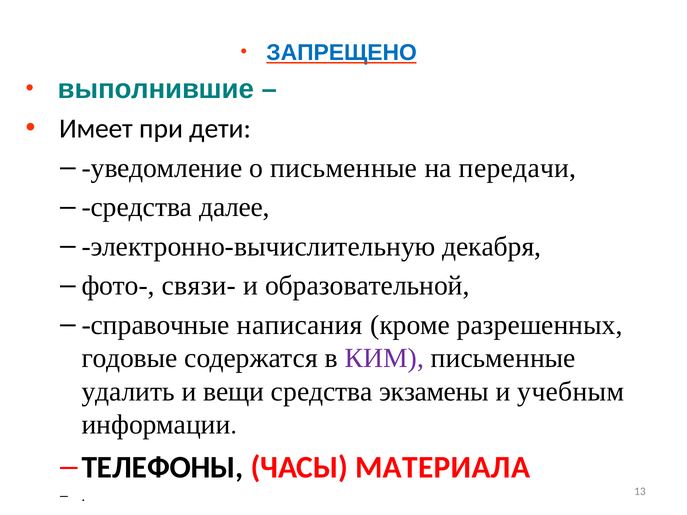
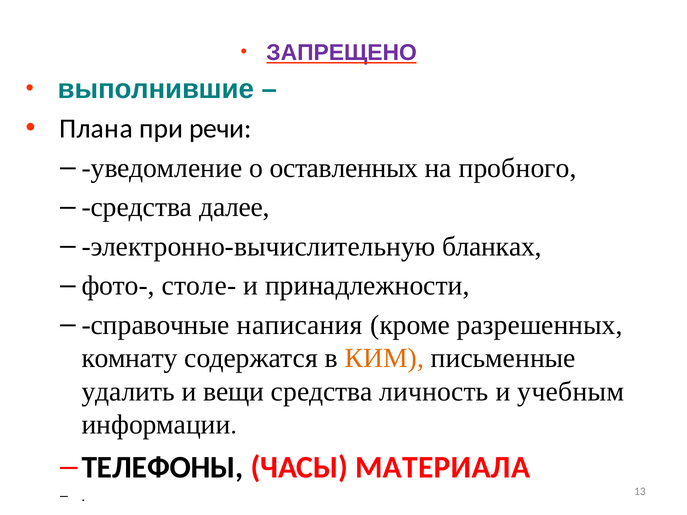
ЗАПРЕЩЕНО colour: blue -> purple (342, 53)
Имеет: Имеет -> Плана (96, 129)
дети: дети -> речи (220, 129)
о письменные: письменные -> оставленных (344, 168)
передачи: передачи -> пробного (518, 168)
декабря: декабря -> бланках (492, 247)
связи-: связи- -> столе- (199, 286)
образовательной: образовательной -> принадлежности (367, 286)
годовые: годовые -> комнату (130, 358)
КИМ colour: purple -> orange (384, 358)
экзамены: экзамены -> личность (434, 392)
